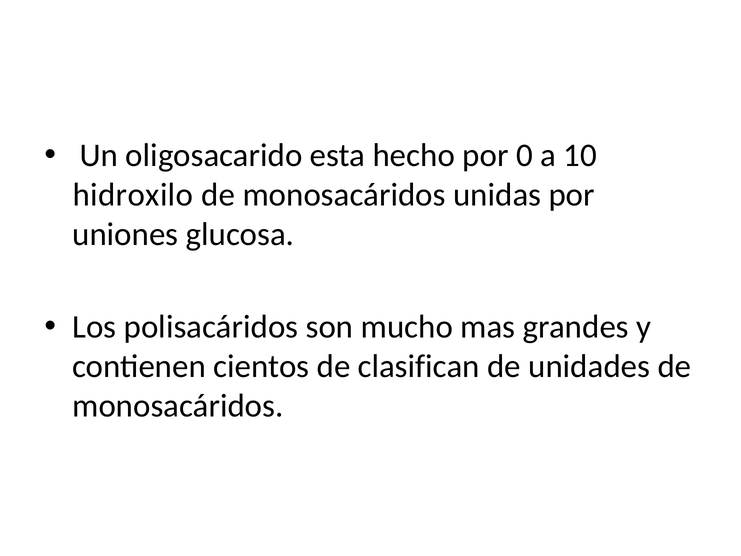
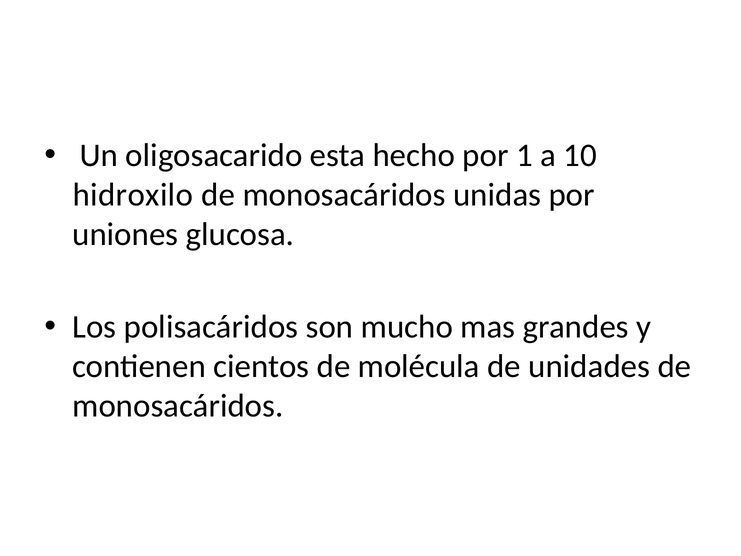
0: 0 -> 1 (524, 155)
clasifican: clasifican -> molécula (419, 366)
